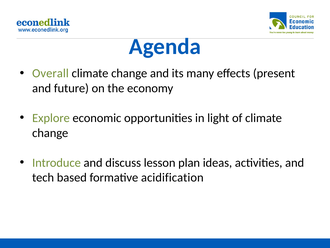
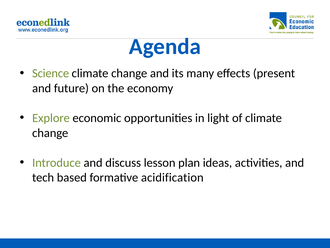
Overall: Overall -> Science (51, 73)
